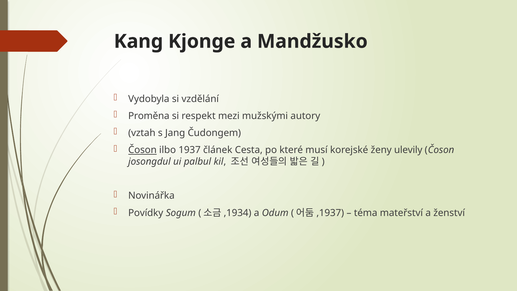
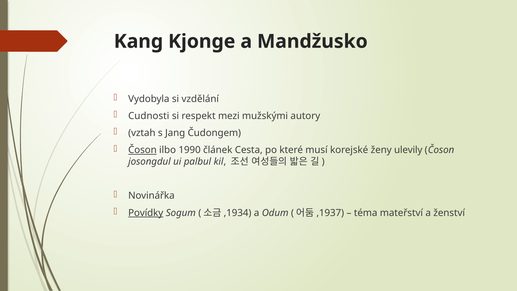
Proměna: Proměna -> Cudnosti (149, 116)
1937: 1937 -> 1990 (190, 150)
Povídky underline: none -> present (146, 213)
